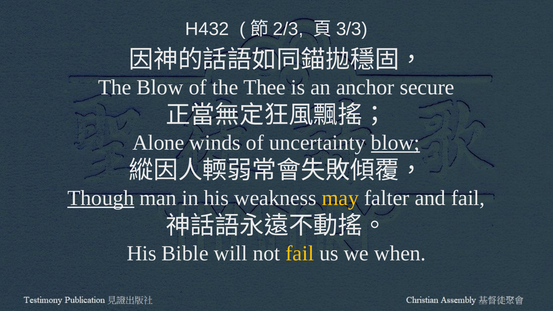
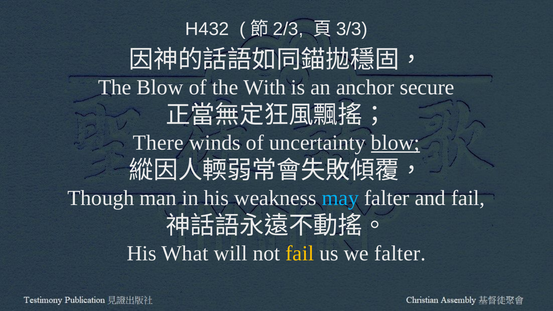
Thee: Thee -> With (265, 87)
Alone: Alone -> There (158, 143)
Though underline: present -> none (101, 198)
may colour: yellow -> light blue (340, 198)
Bible: Bible -> What (185, 253)
we when: when -> falter (400, 253)
